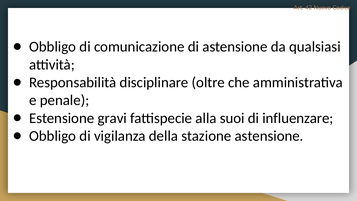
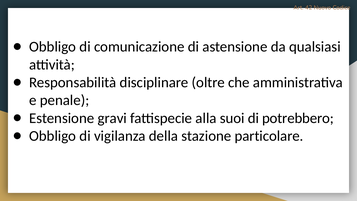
influenzare: influenzare -> potrebbero (298, 118)
stazione astensione: astensione -> particolare (269, 136)
